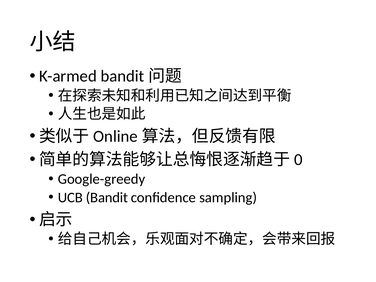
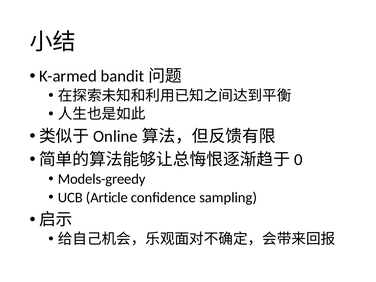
Google-greedy: Google-greedy -> Models-greedy (102, 179)
Bandit: Bandit -> Article (107, 197)
